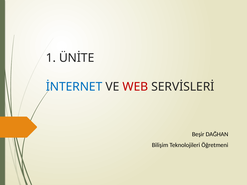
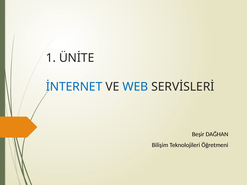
WEB colour: red -> blue (135, 87)
